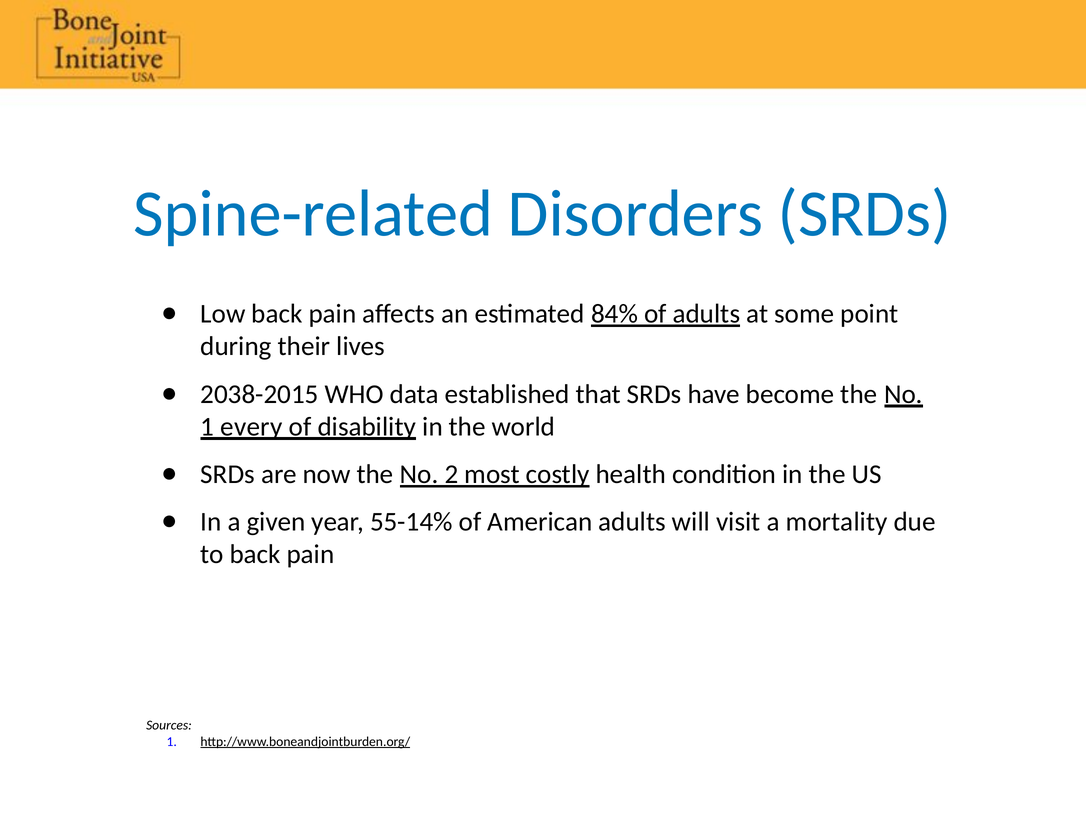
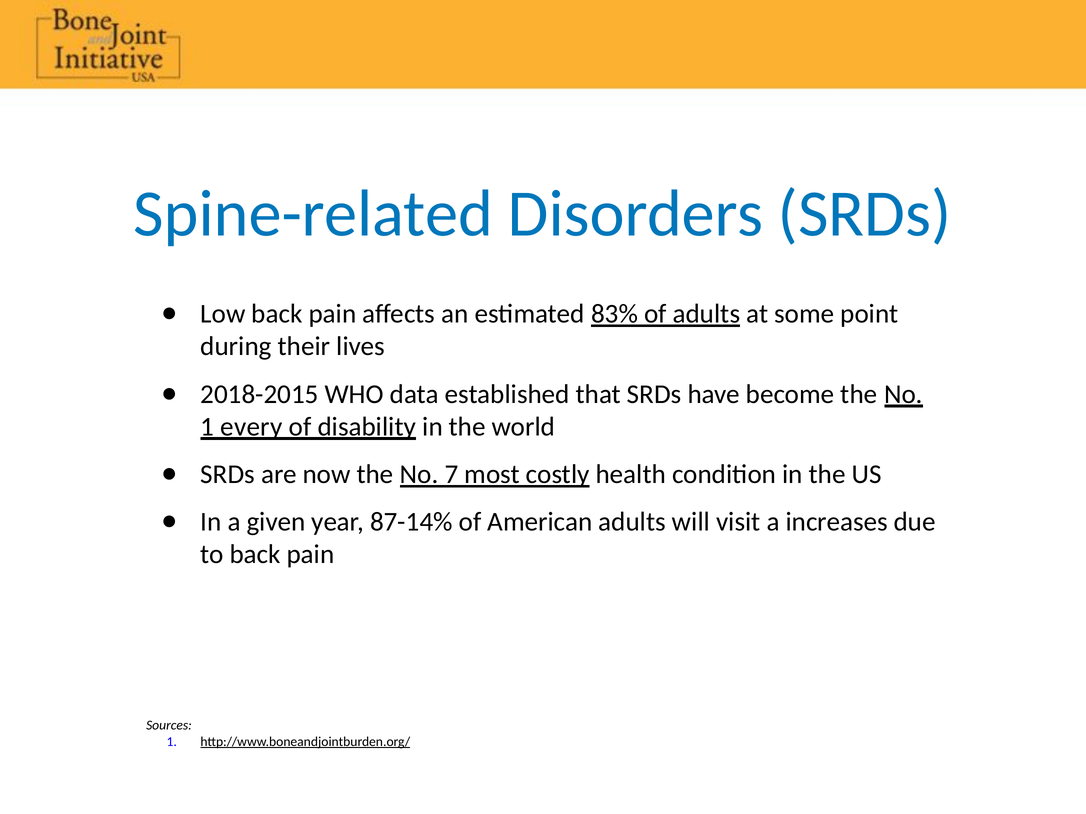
84%: 84% -> 83% (615, 314)
2038-2015: 2038-2015 -> 2018-2015 (260, 394)
2: 2 -> 7 (451, 475)
55-14%: 55-14% -> 87-14% (411, 522)
mortality: mortality -> increases (837, 522)
